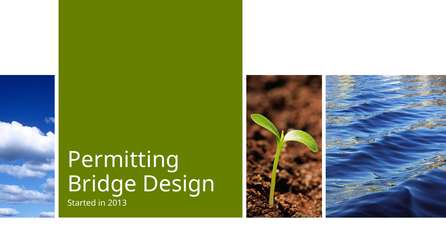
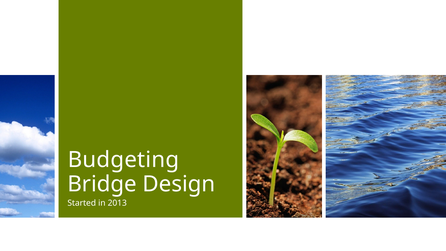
Permitting: Permitting -> Budgeting (123, 160)
